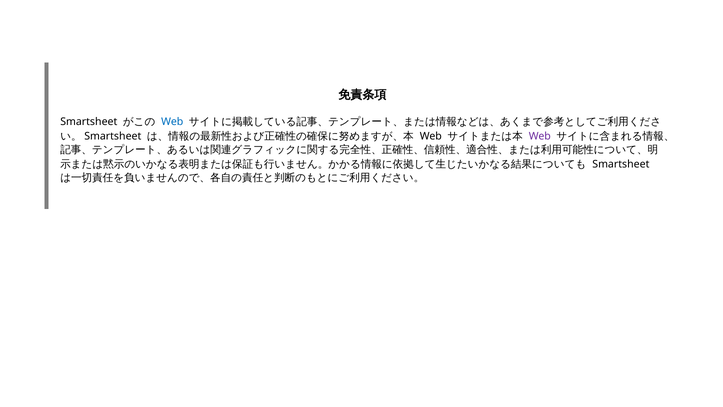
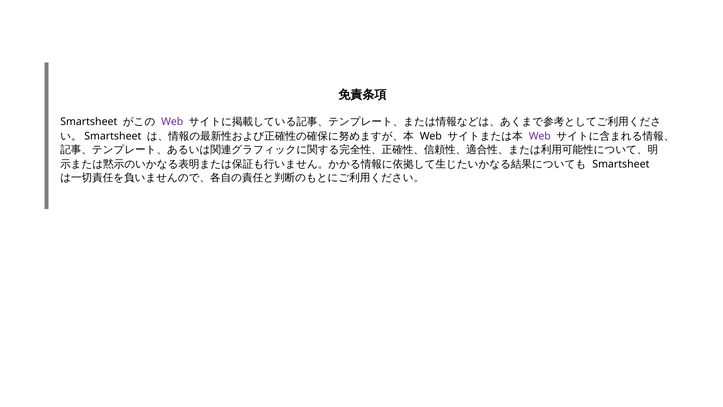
Web colour: blue -> purple (172, 122)
